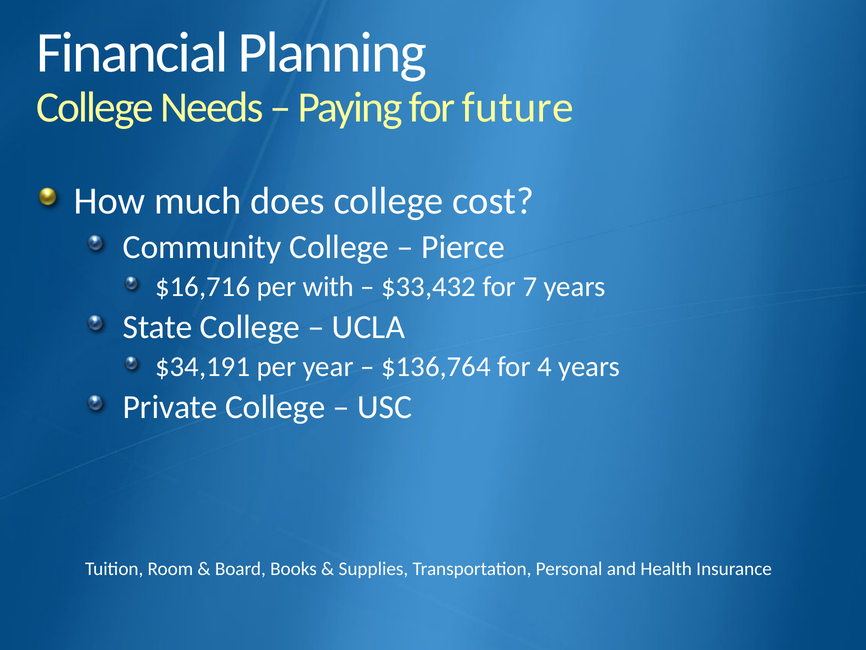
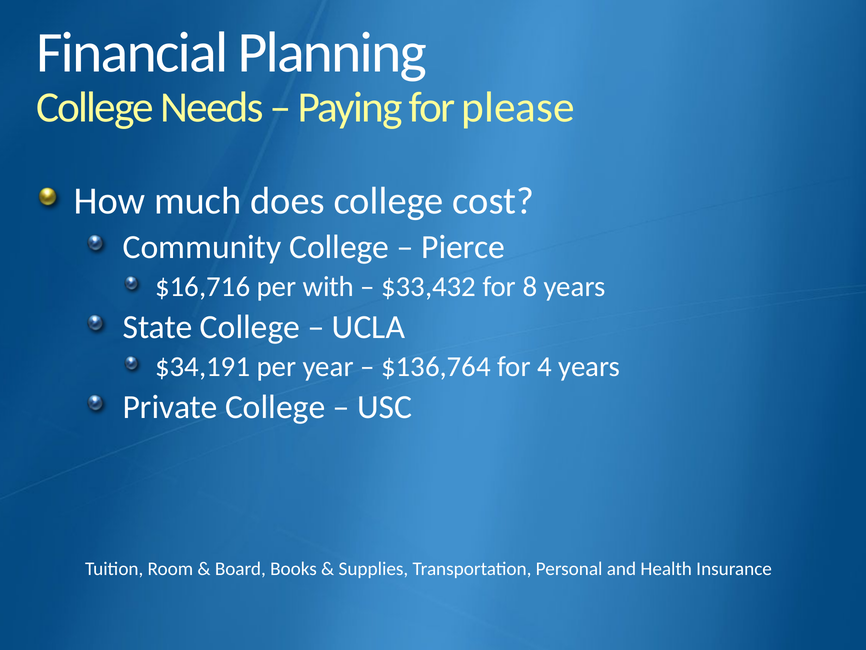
future: future -> please (518, 107)
7: 7 -> 8 (530, 286)
